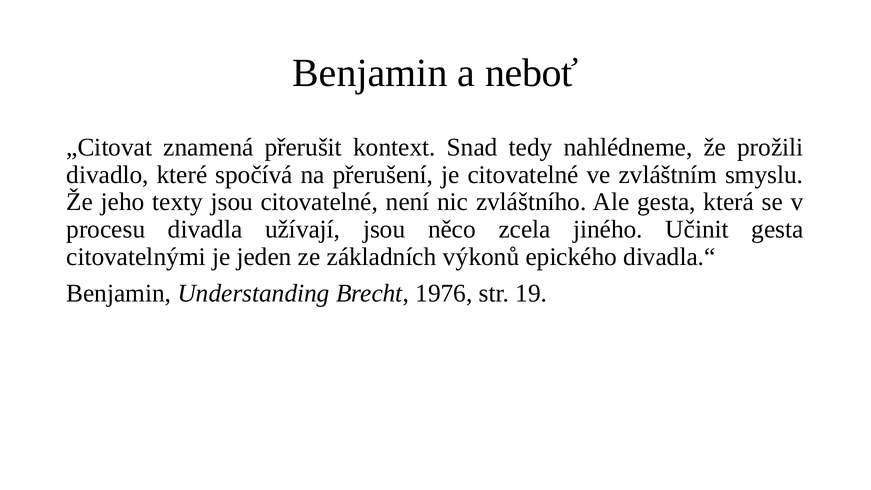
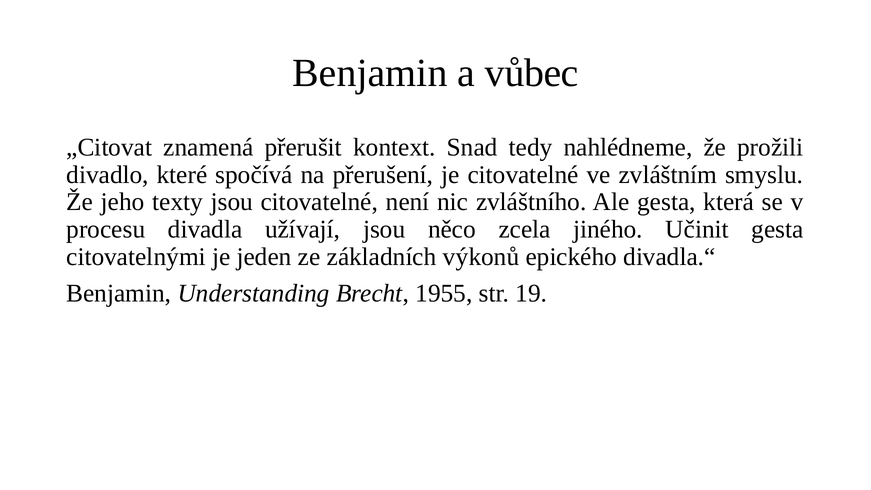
neboť: neboť -> vůbec (532, 73)
1976: 1976 -> 1955 (444, 293)
